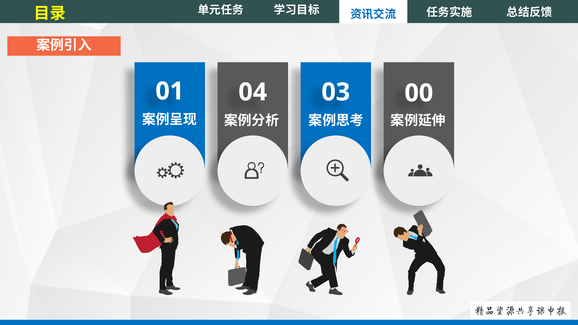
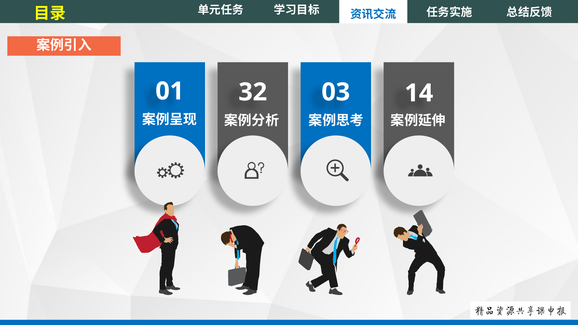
04: 04 -> 32 (253, 92)
00: 00 -> 14 (419, 93)
